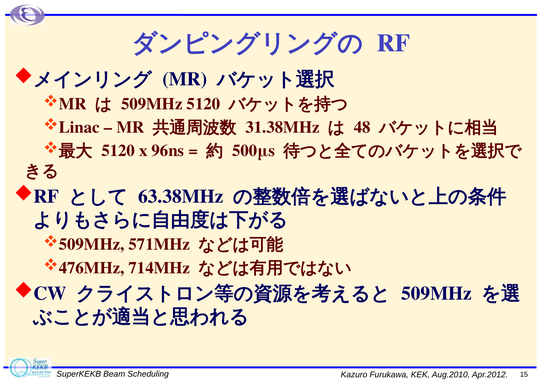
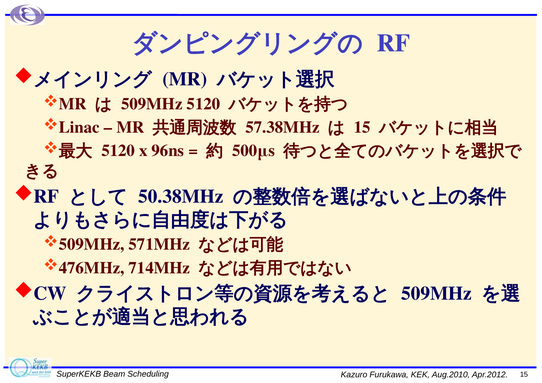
31.38MHz: 31.38MHz -> 57.38MHz (283, 128)
48: 48 -> 15 (362, 128)
63.38MHz: 63.38MHz -> 50.38MHz (181, 197)
